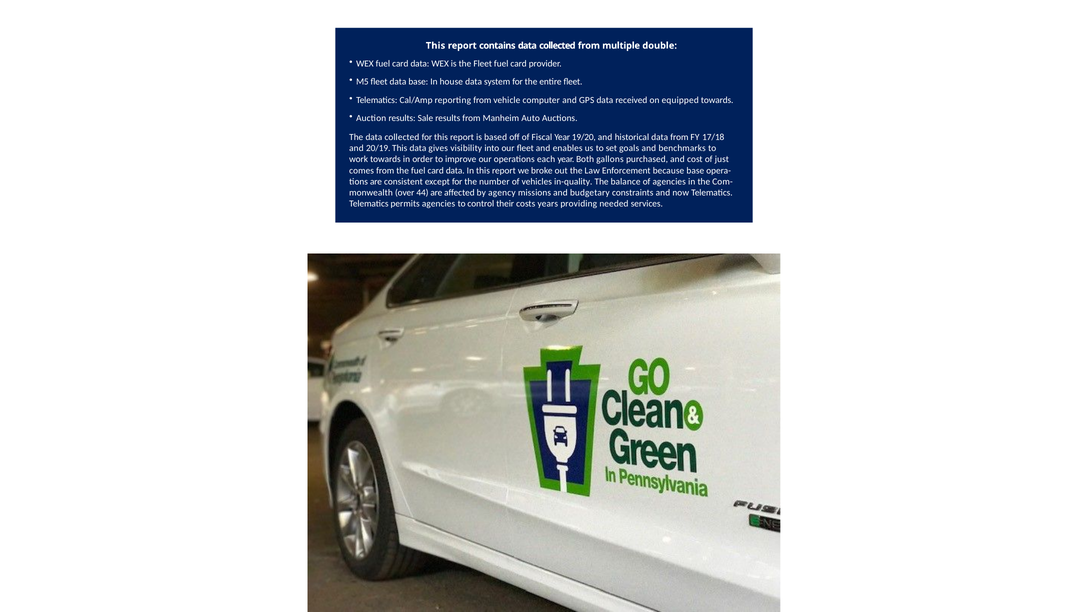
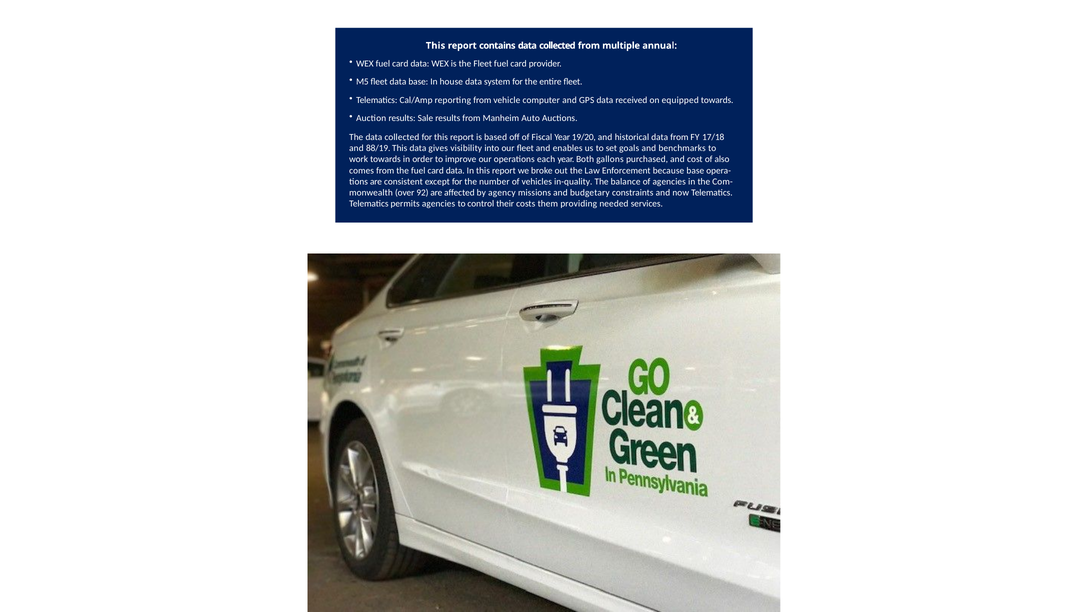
double: double -> annual (660, 46)
20/19: 20/19 -> 88/19 (378, 148)
just: just -> also (722, 159)
44: 44 -> 92 (422, 193)
years: years -> them (548, 204)
